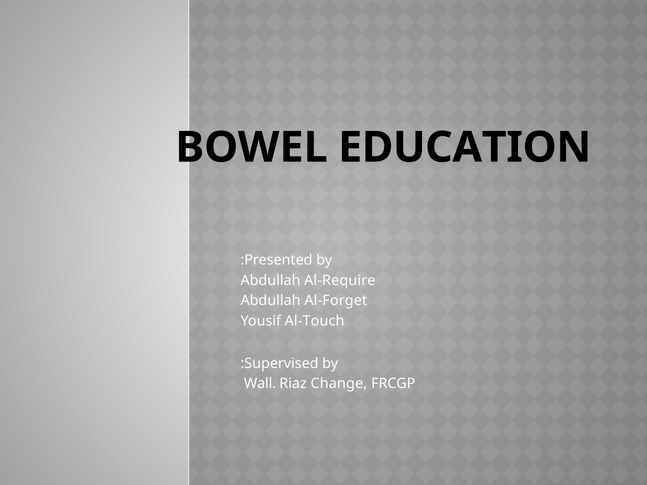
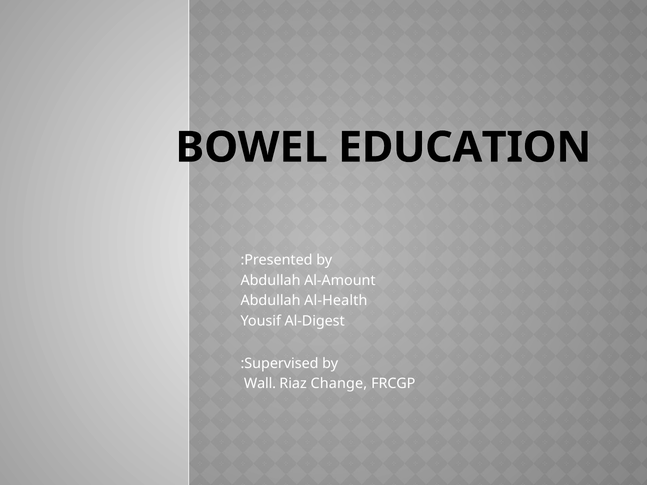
Al-Require: Al-Require -> Al-Amount (340, 280)
Al-Forget: Al-Forget -> Al-Health (336, 301)
Al-Touch: Al-Touch -> Al-Digest (315, 321)
